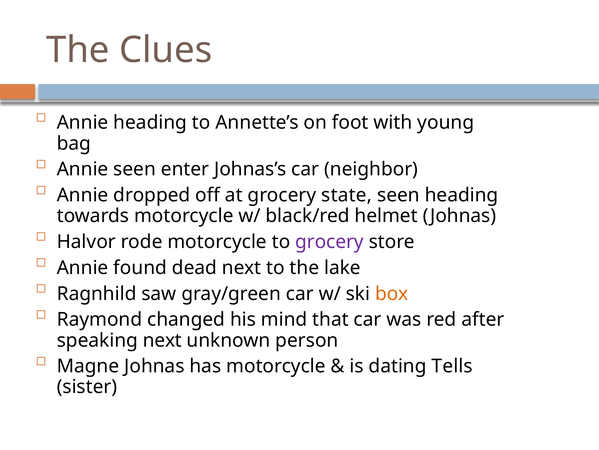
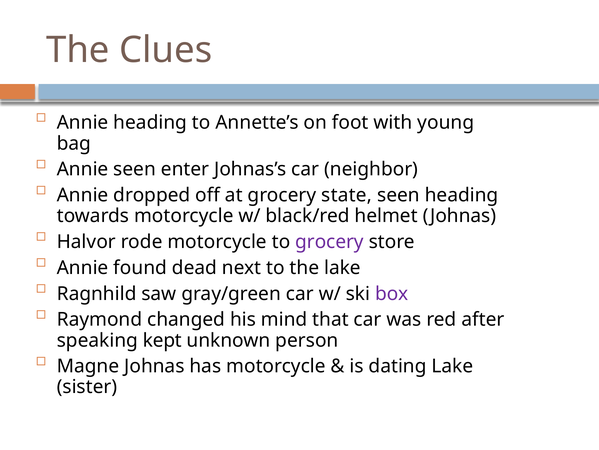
box colour: orange -> purple (392, 293)
speaking next: next -> kept (162, 340)
dating Tells: Tells -> Lake (452, 366)
